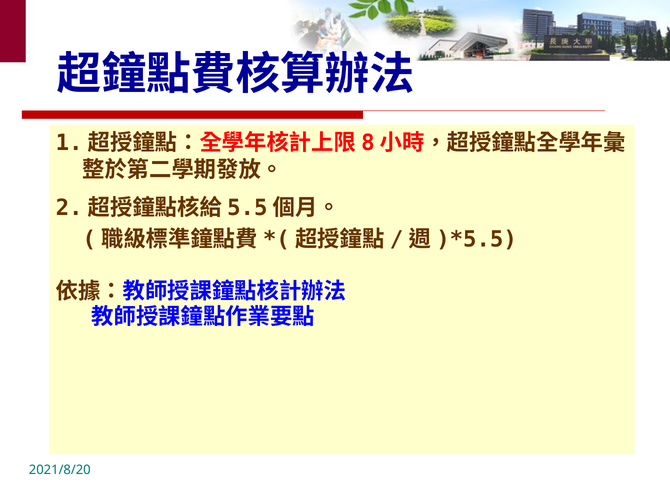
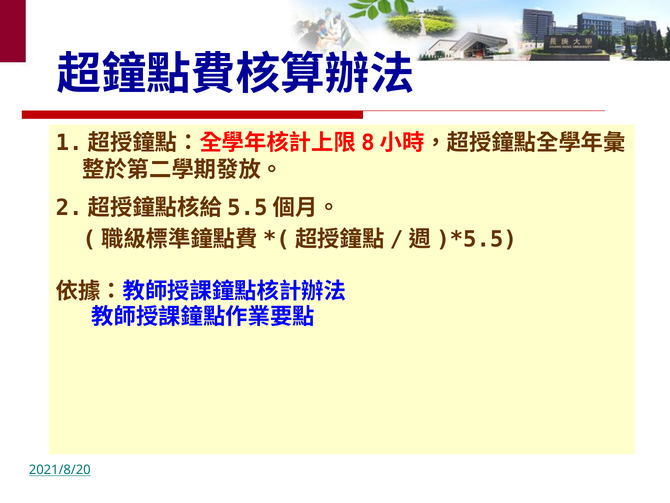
2021/8/20 underline: none -> present (60, 470)
